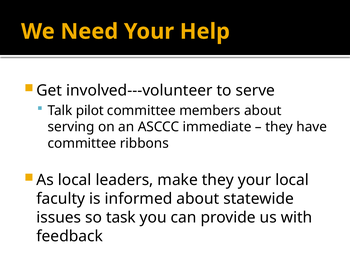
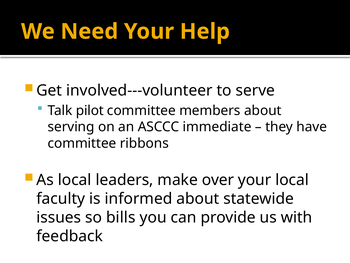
make they: they -> over (218, 180)
task: task -> bills (121, 217)
